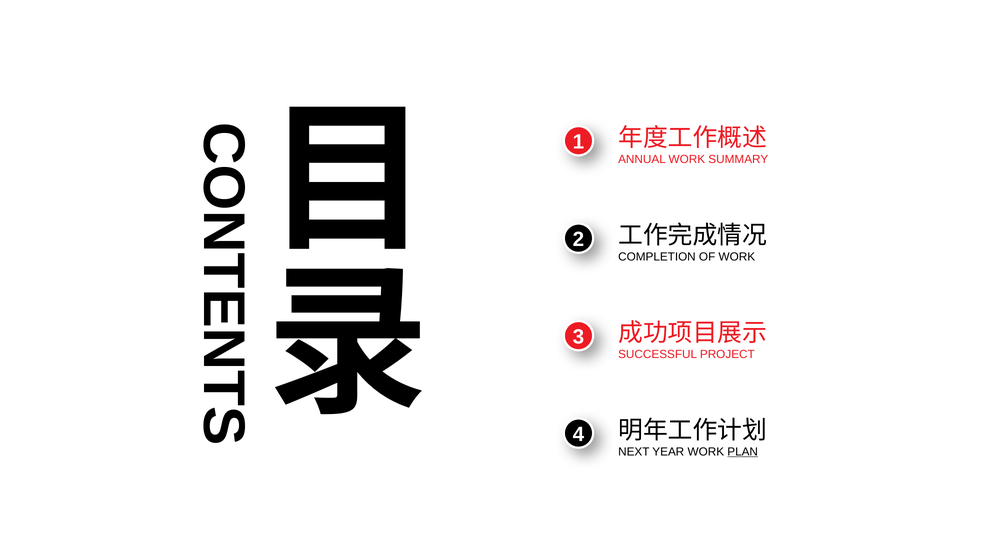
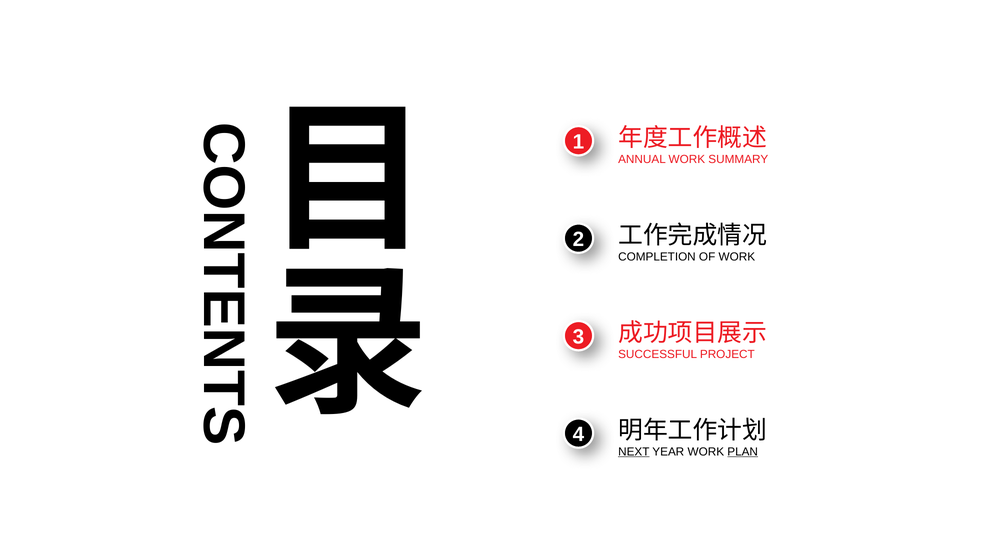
NEXT underline: none -> present (634, 452)
